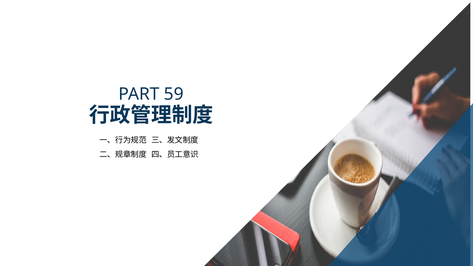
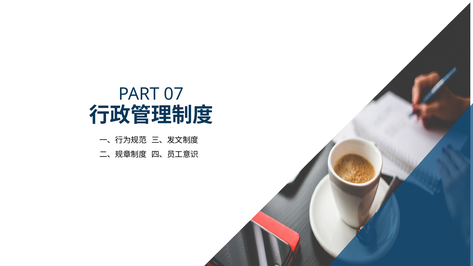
59: 59 -> 07 (174, 94)
